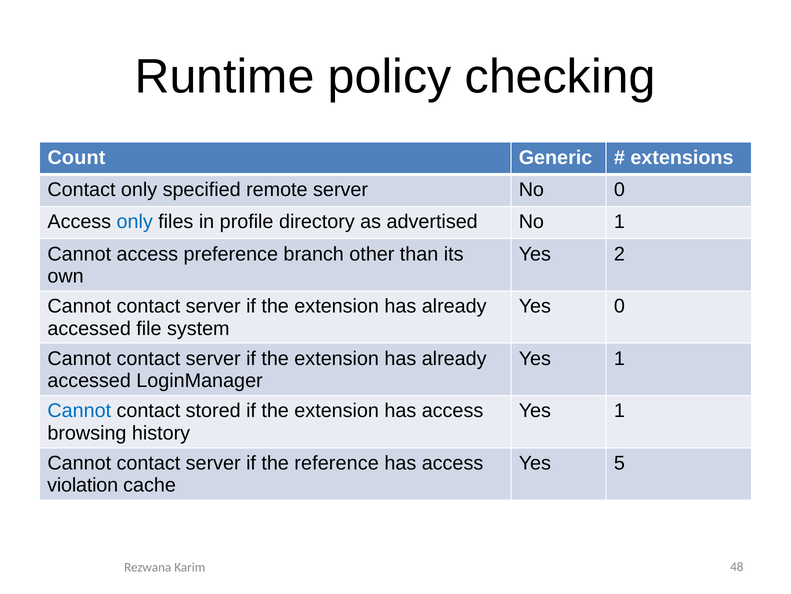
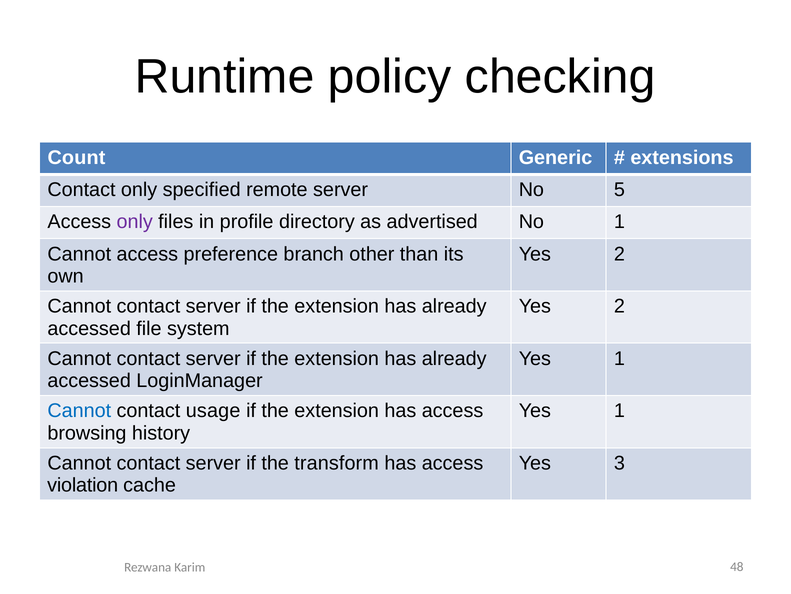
No 0: 0 -> 5 (619, 190)
only colour: blue -> purple (135, 222)
0: 0 -> 2 (619, 306)
stored: stored -> usage (213, 410)
reference: reference -> transform (337, 463)
5: 5 -> 3 (619, 463)
